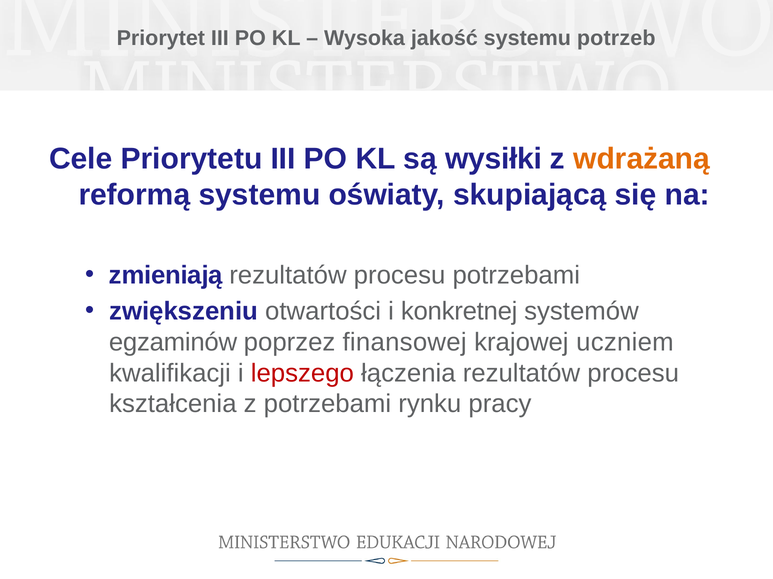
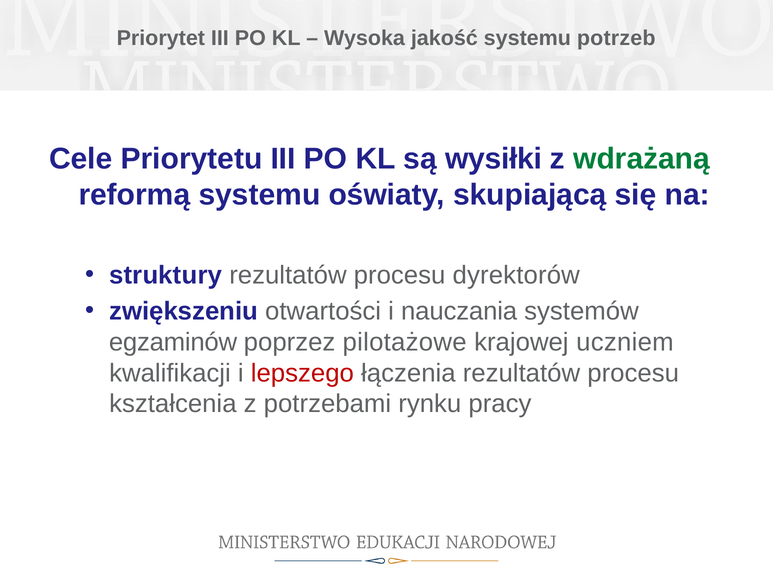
wdrażaną colour: orange -> green (642, 159)
zmieniają: zmieniają -> struktury (166, 276)
procesu potrzebami: potrzebami -> dyrektorów (516, 276)
konkretnej: konkretnej -> nauczania (459, 312)
finansowej: finansowej -> pilotażowe (405, 343)
